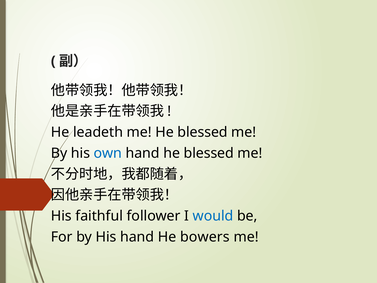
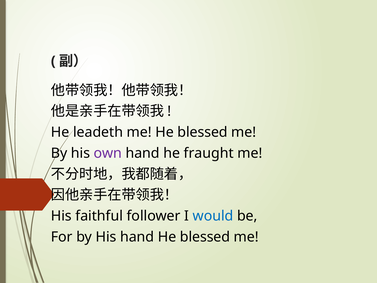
own colour: blue -> purple (108, 153)
hand he blessed: blessed -> fraught (209, 153)
hand He bowers: bowers -> blessed (205, 237)
